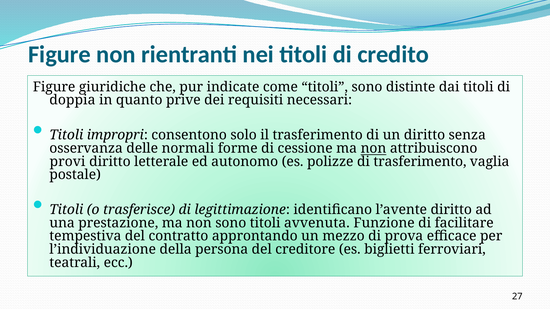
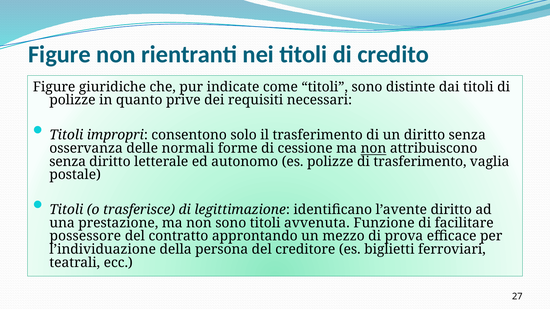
doppia: doppia -> polizze (73, 100)
provi: provi -> senza (68, 162)
tempestiva: tempestiva -> possessore (85, 236)
